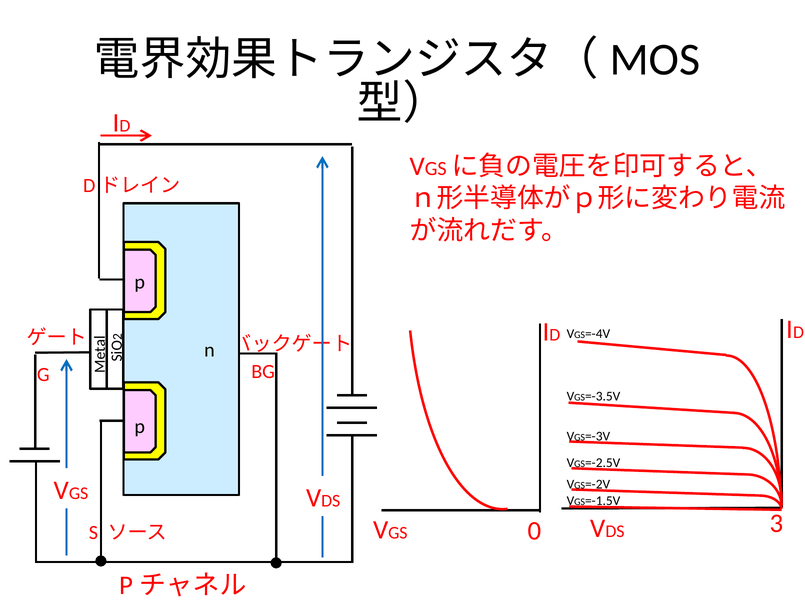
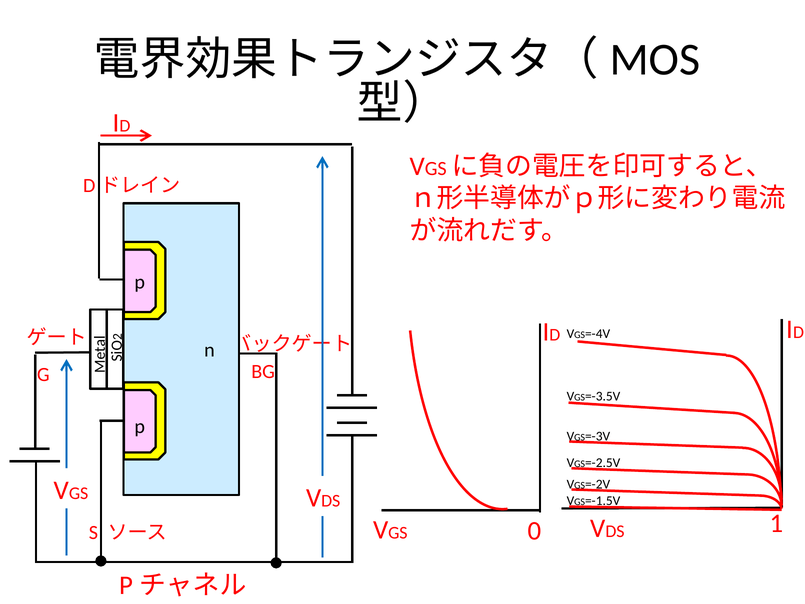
3: 3 -> 1 (777, 523)
